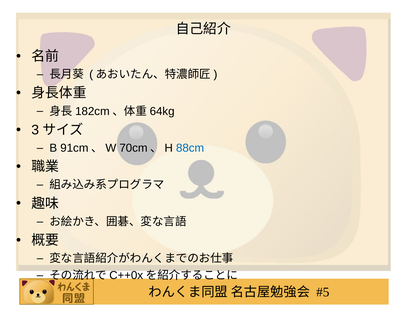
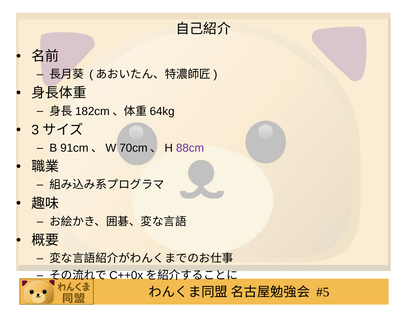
88cm colour: blue -> purple (190, 148)
